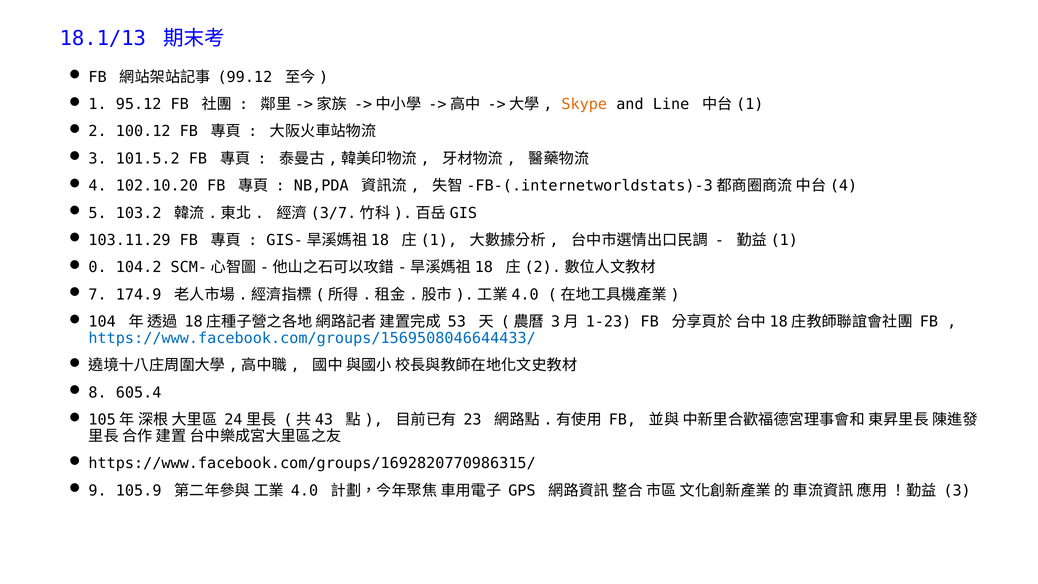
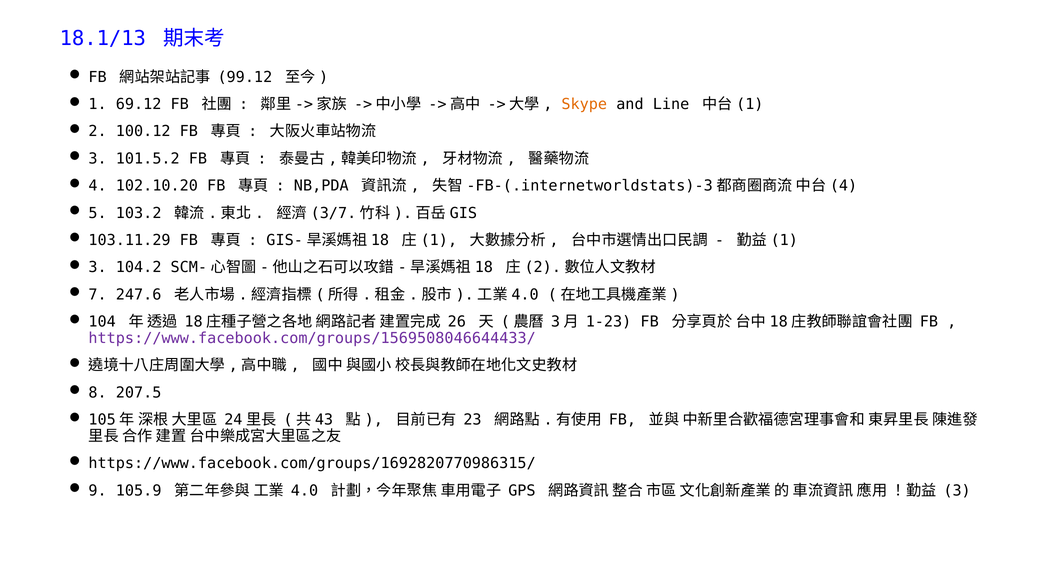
95.12: 95.12 -> 69.12 (139, 104)
0: 0 -> 3 (98, 267)
174.9: 174.9 -> 247.6 (139, 295)
53: 53 -> 26 (457, 322)
https://www.facebook.com/groups/1569508046644433/ colour: blue -> purple (312, 338)
605.4: 605.4 -> 207.5 (139, 392)
